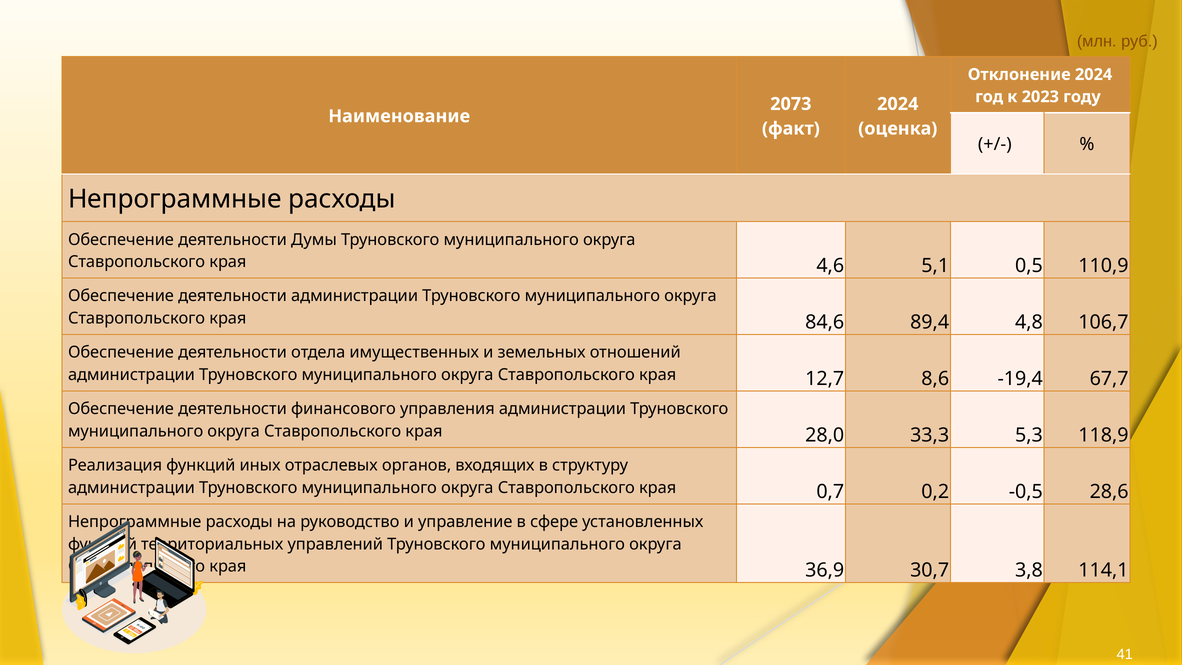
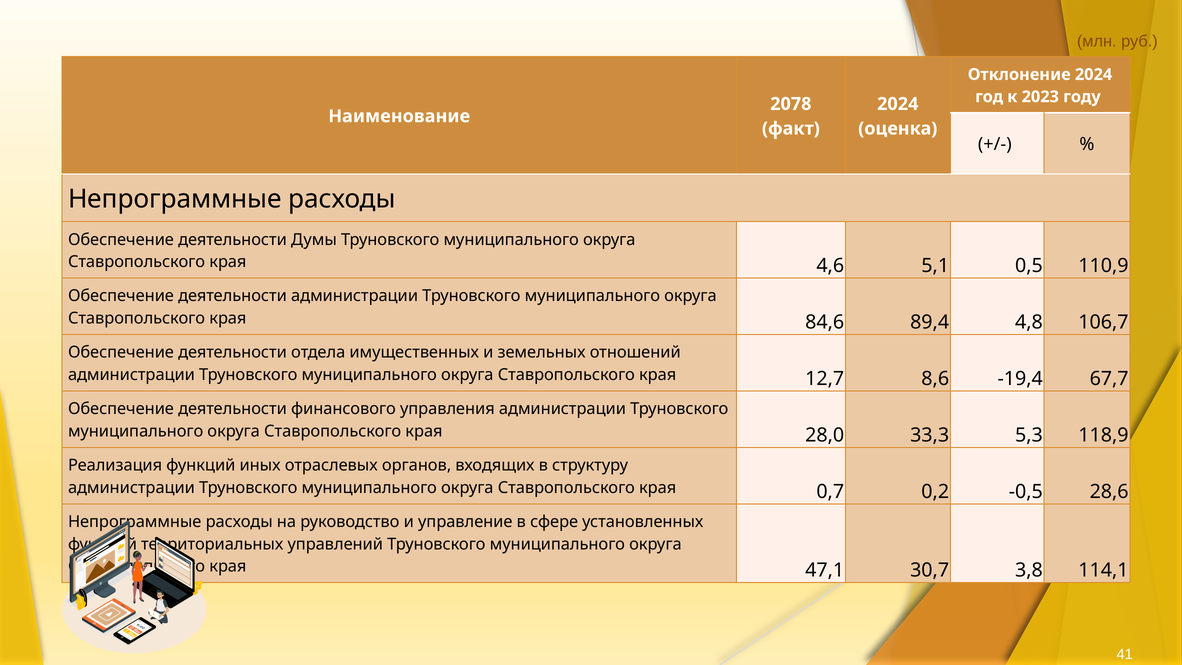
2073: 2073 -> 2078 (791, 104)
36,9: 36,9 -> 47,1 (825, 570)
